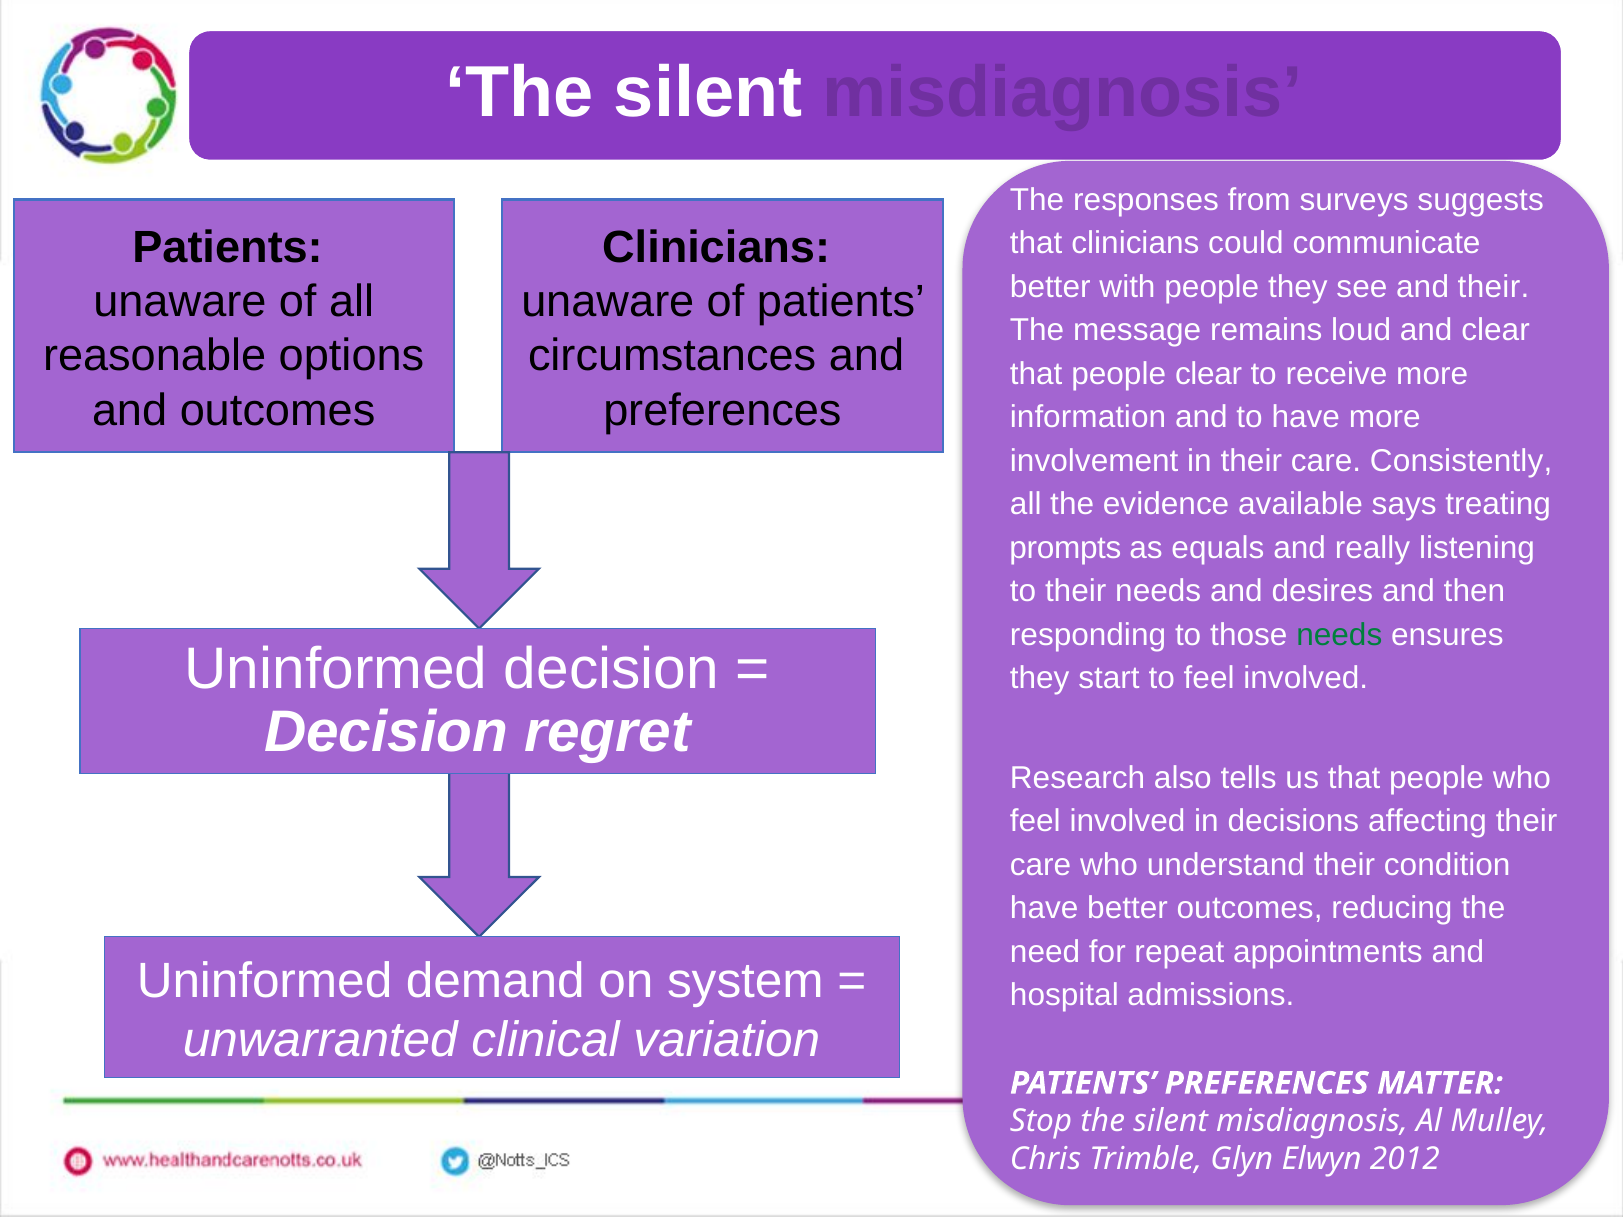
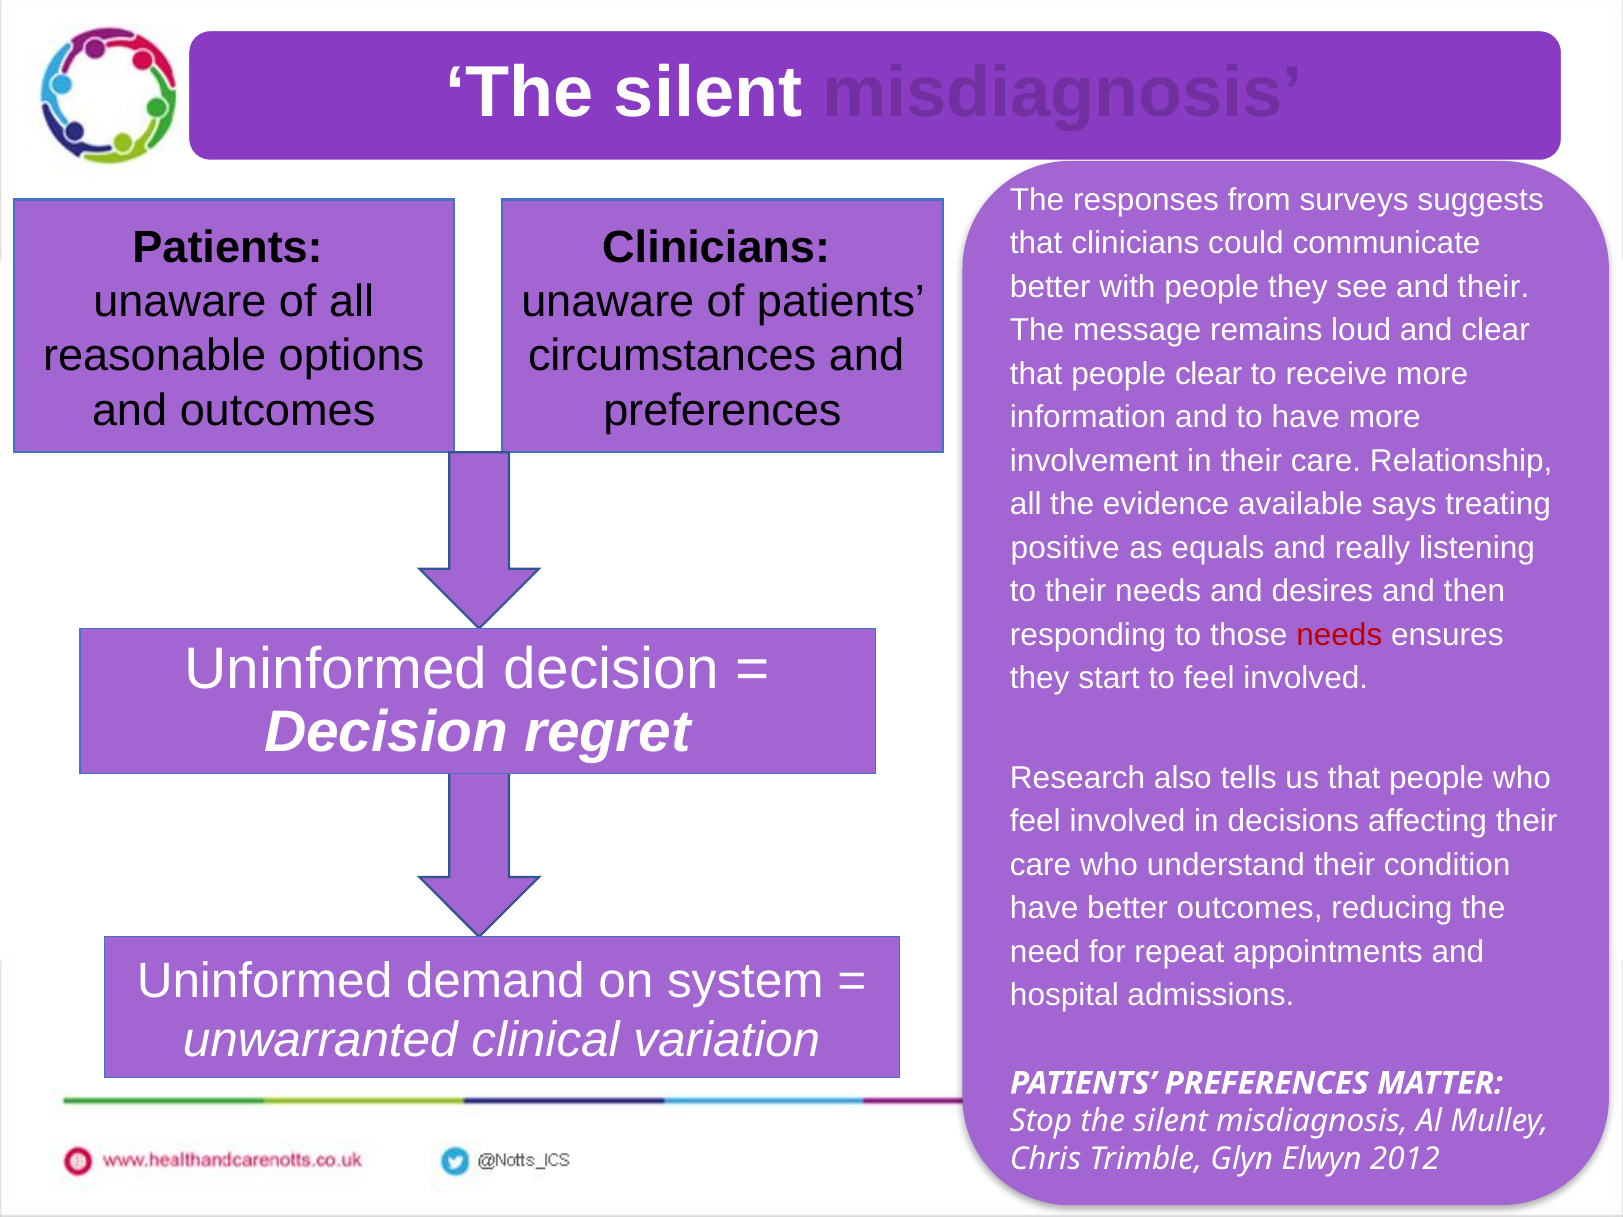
Consistently: Consistently -> Relationship (1461, 461)
prompts: prompts -> positive (1065, 548)
needs colour: green -> red (1339, 635)
